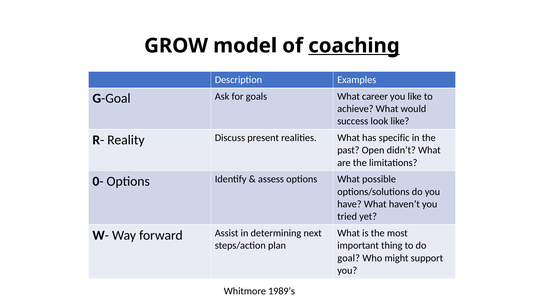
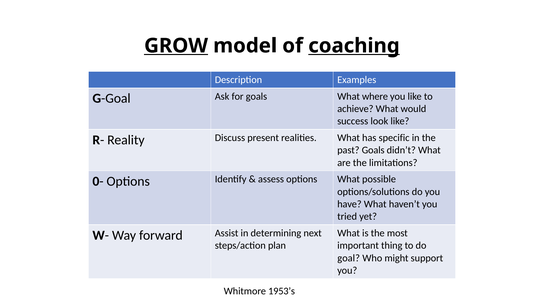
GROW underline: none -> present (176, 46)
career: career -> where (375, 96)
past Open: Open -> Goals (373, 150)
1989’s: 1989’s -> 1953’s (282, 291)
